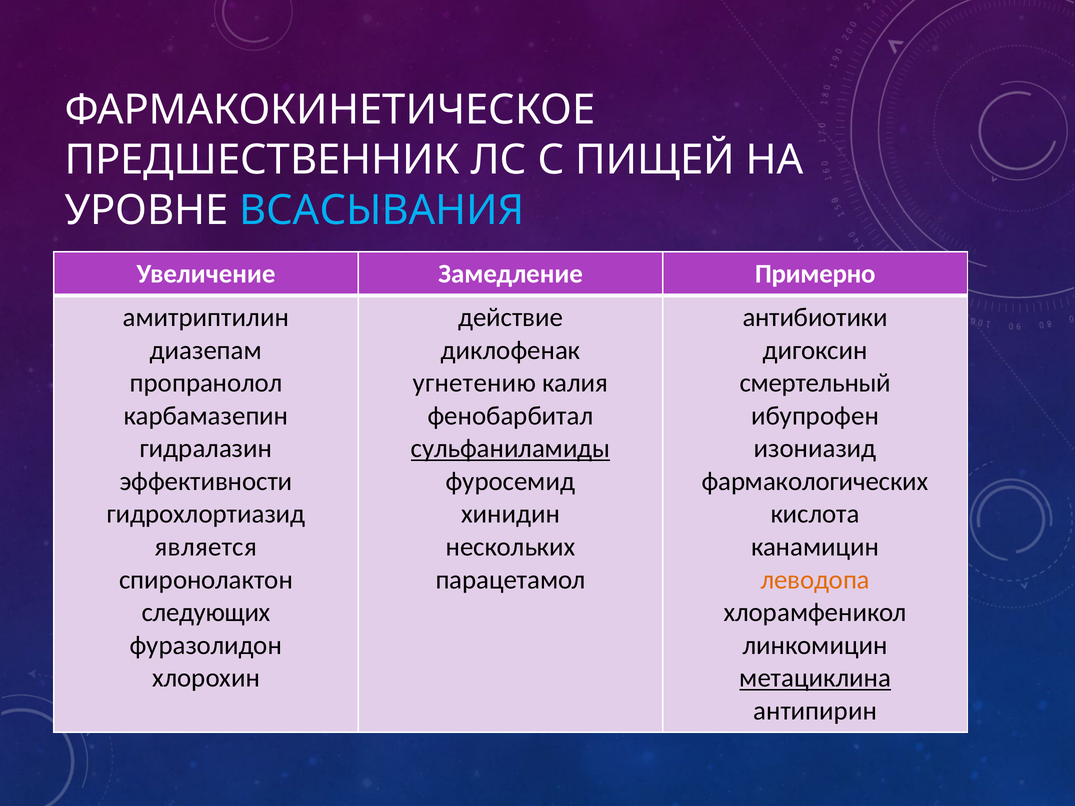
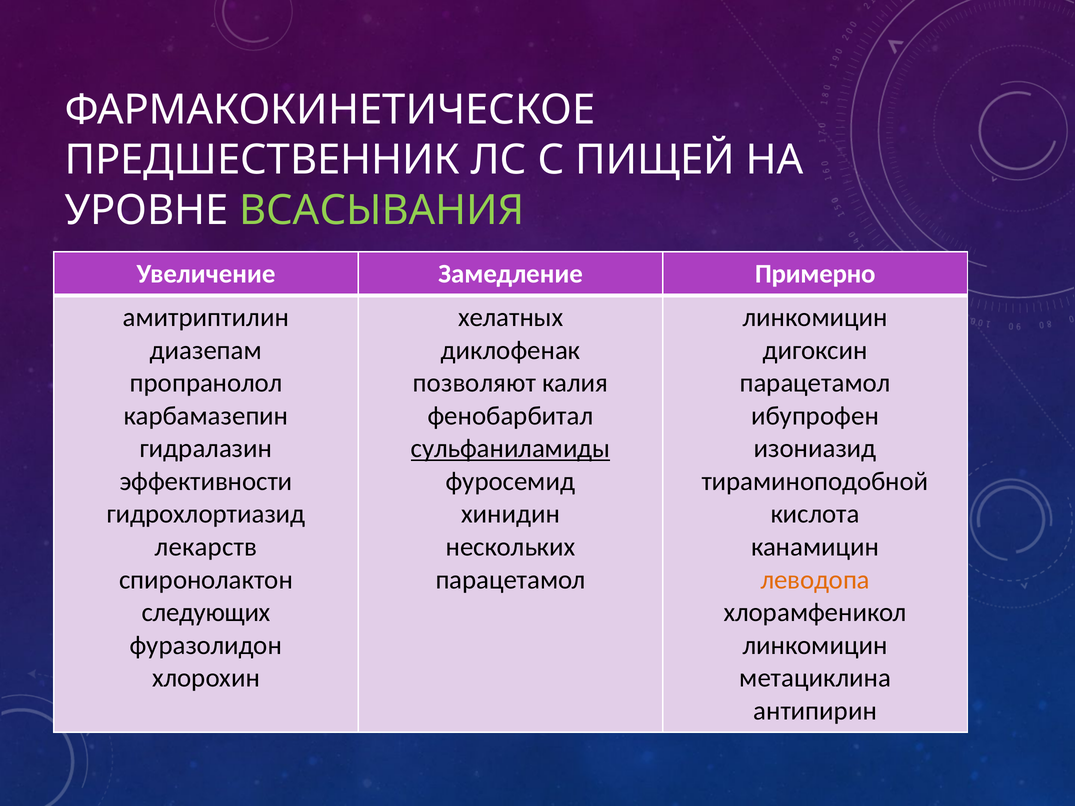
ВСАСЫВАНИЯ colour: light blue -> light green (382, 210)
действие: действие -> хелатных (511, 317)
антибиотики: антибиотики -> линкомицин (815, 317)
угнетению: угнетению -> позволяют (475, 383)
смертельный: смертельный -> парацетамол (815, 383)
фармакологических: фармакологических -> тираминоподобной (815, 481)
является: является -> лекарств (206, 547)
метациклина underline: present -> none (815, 678)
